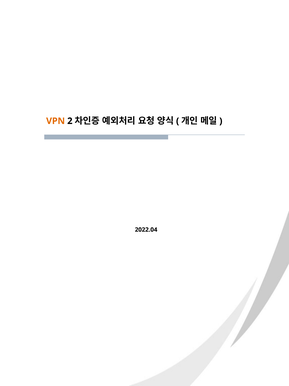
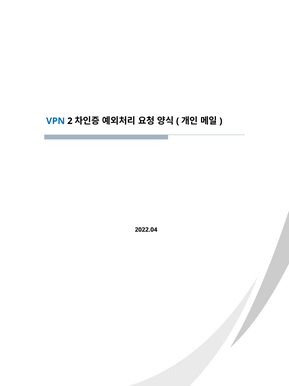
VPN colour: orange -> blue (56, 121)
